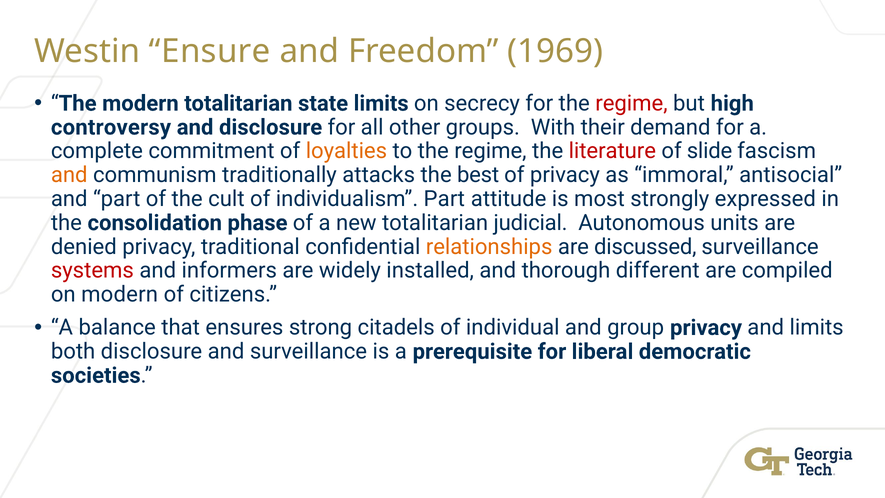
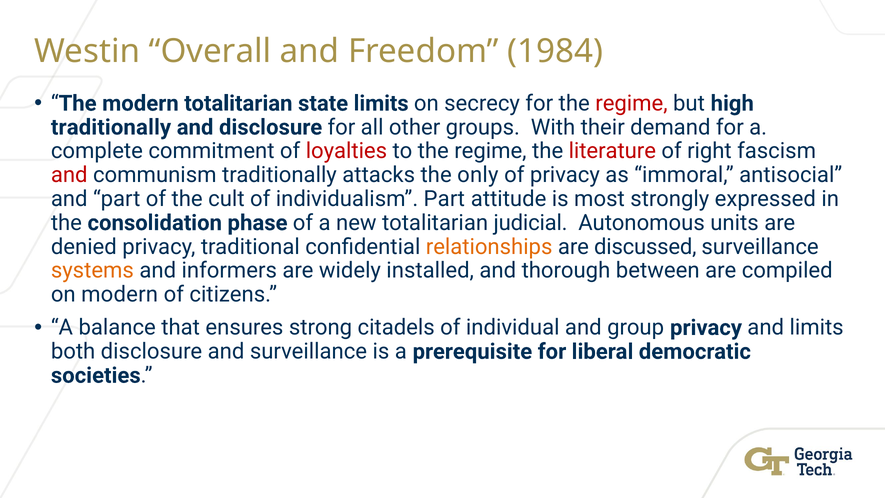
Ensure: Ensure -> Overall (210, 51)
1969: 1969 -> 1984 (555, 51)
controversy: controversy -> traditionally (111, 127)
loyalties colour: orange -> red (346, 151)
slide: slide -> right (709, 151)
and colour: orange -> red (69, 175)
best: best -> only (478, 175)
systems colour: red -> orange (92, 271)
different: different -> between (658, 271)
